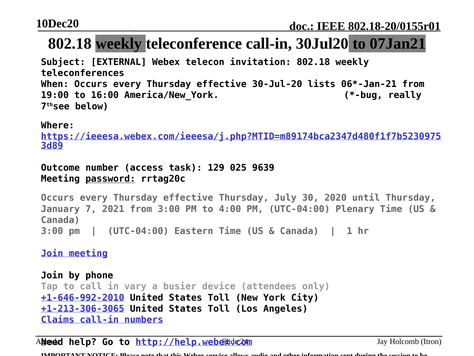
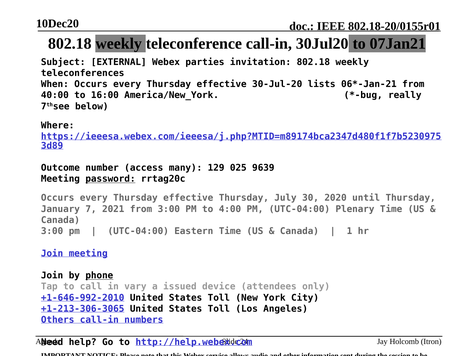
telecon: telecon -> parties (205, 62)
19:00: 19:00 -> 40:00 (55, 95)
task: task -> many (185, 168)
phone underline: none -> present (99, 275)
busier: busier -> issued (180, 286)
Claims: Claims -> Others (58, 319)
